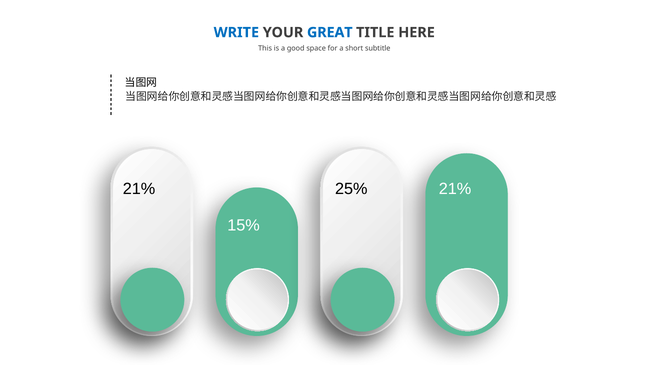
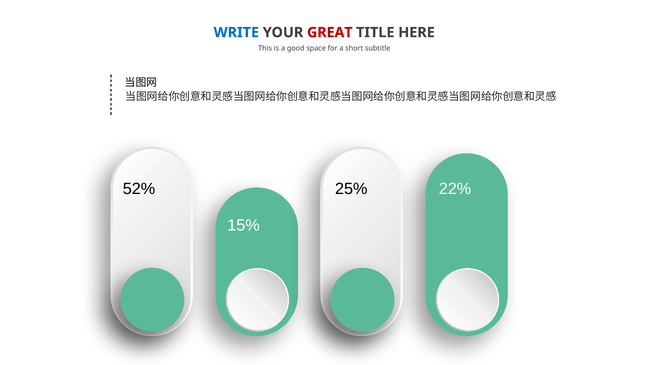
GREAT colour: blue -> red (330, 33)
21%: 21% -> 52% (139, 189)
21%: 21% -> 22% (455, 189)
